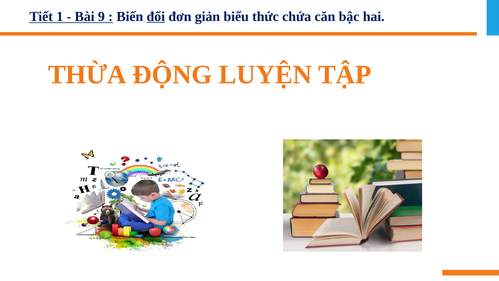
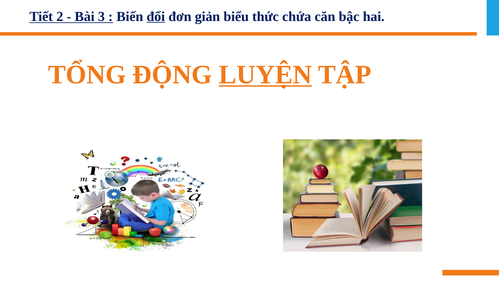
1: 1 -> 2 (60, 16)
9: 9 -> 3 (101, 16)
THỪA: THỪA -> TỔNG (87, 74)
LUYỆN underline: none -> present (265, 74)
